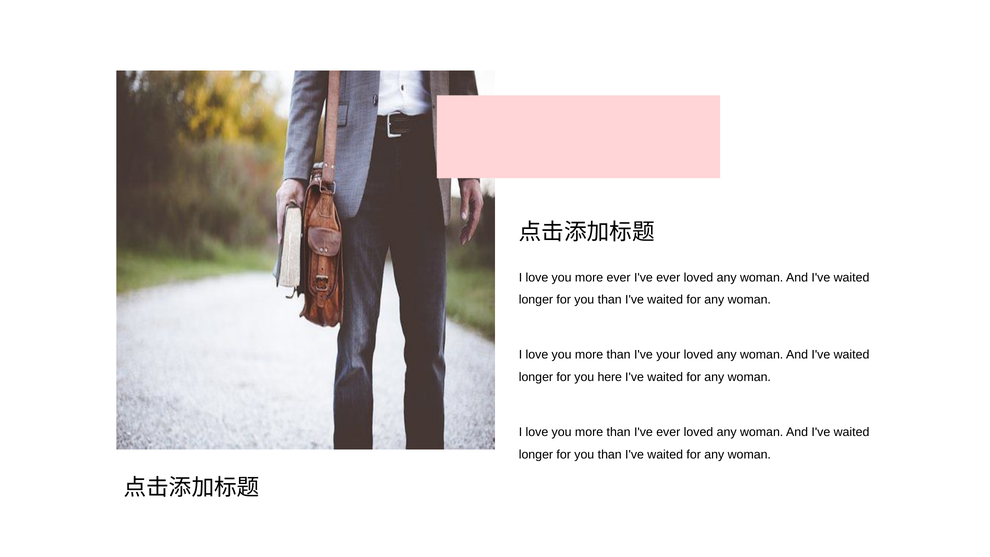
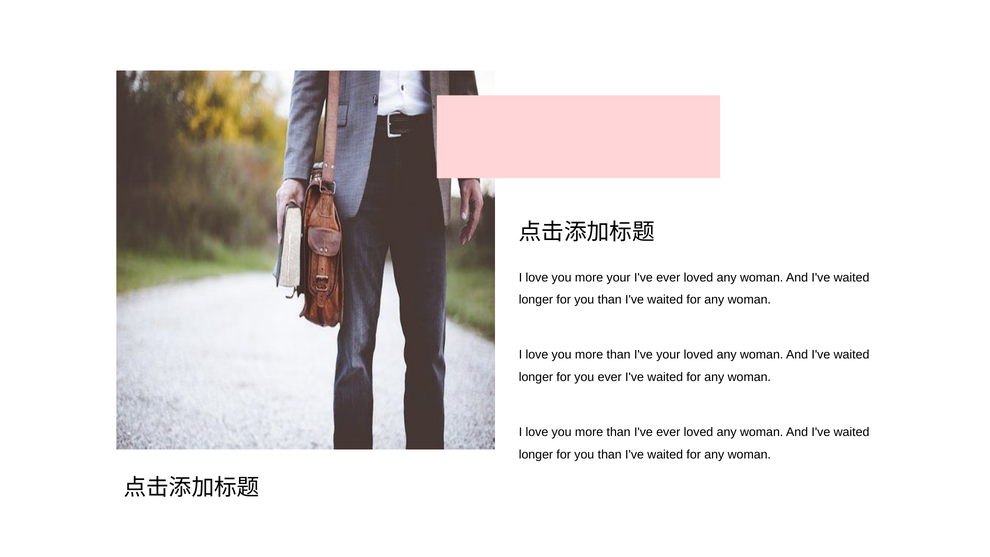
more ever: ever -> your (619, 277)
you here: here -> ever (610, 377)
